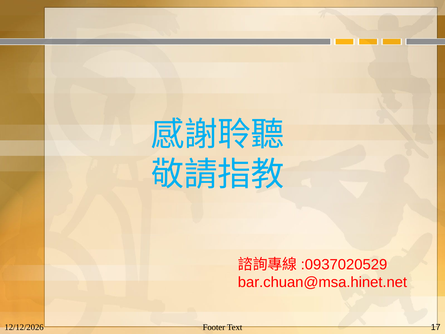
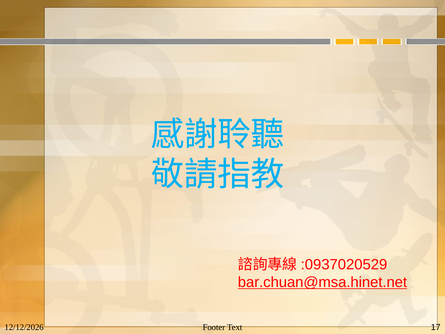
bar.chuan@msa.hinet.net underline: none -> present (322, 282)
